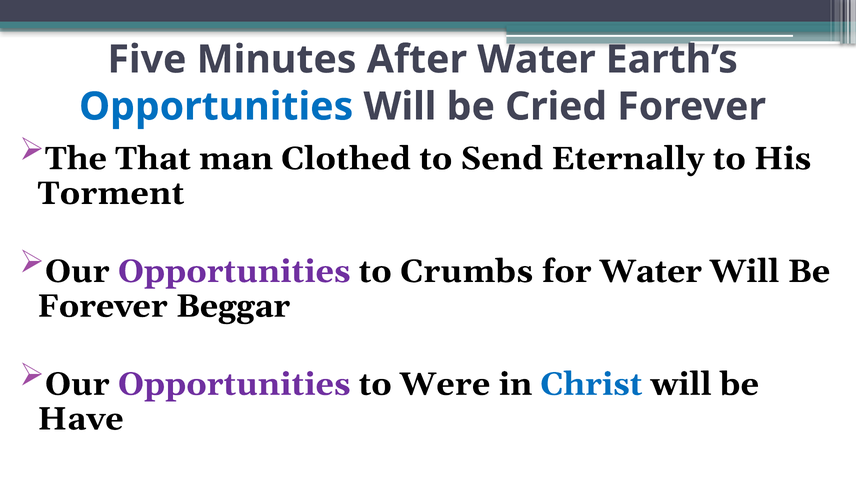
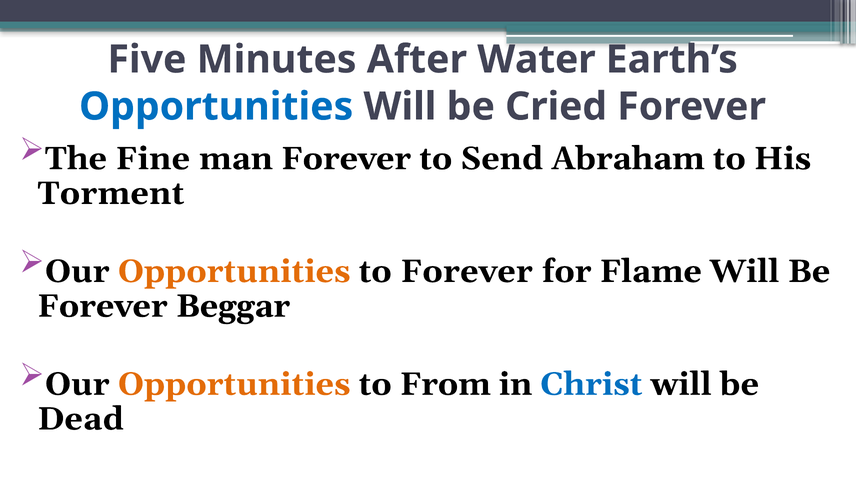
That: That -> Fine (153, 158)
man Clothed: Clothed -> Forever (346, 158)
Eternally: Eternally -> Abraham (628, 158)
Opportunities colour: purple -> orange (234, 271)
to Crumbs: Crumbs -> Forever (467, 271)
for Water: Water -> Flame (651, 271)
Opportunities colour: purple -> orange (234, 384)
Were: Were -> From (445, 384)
Have: Have -> Dead (81, 418)
